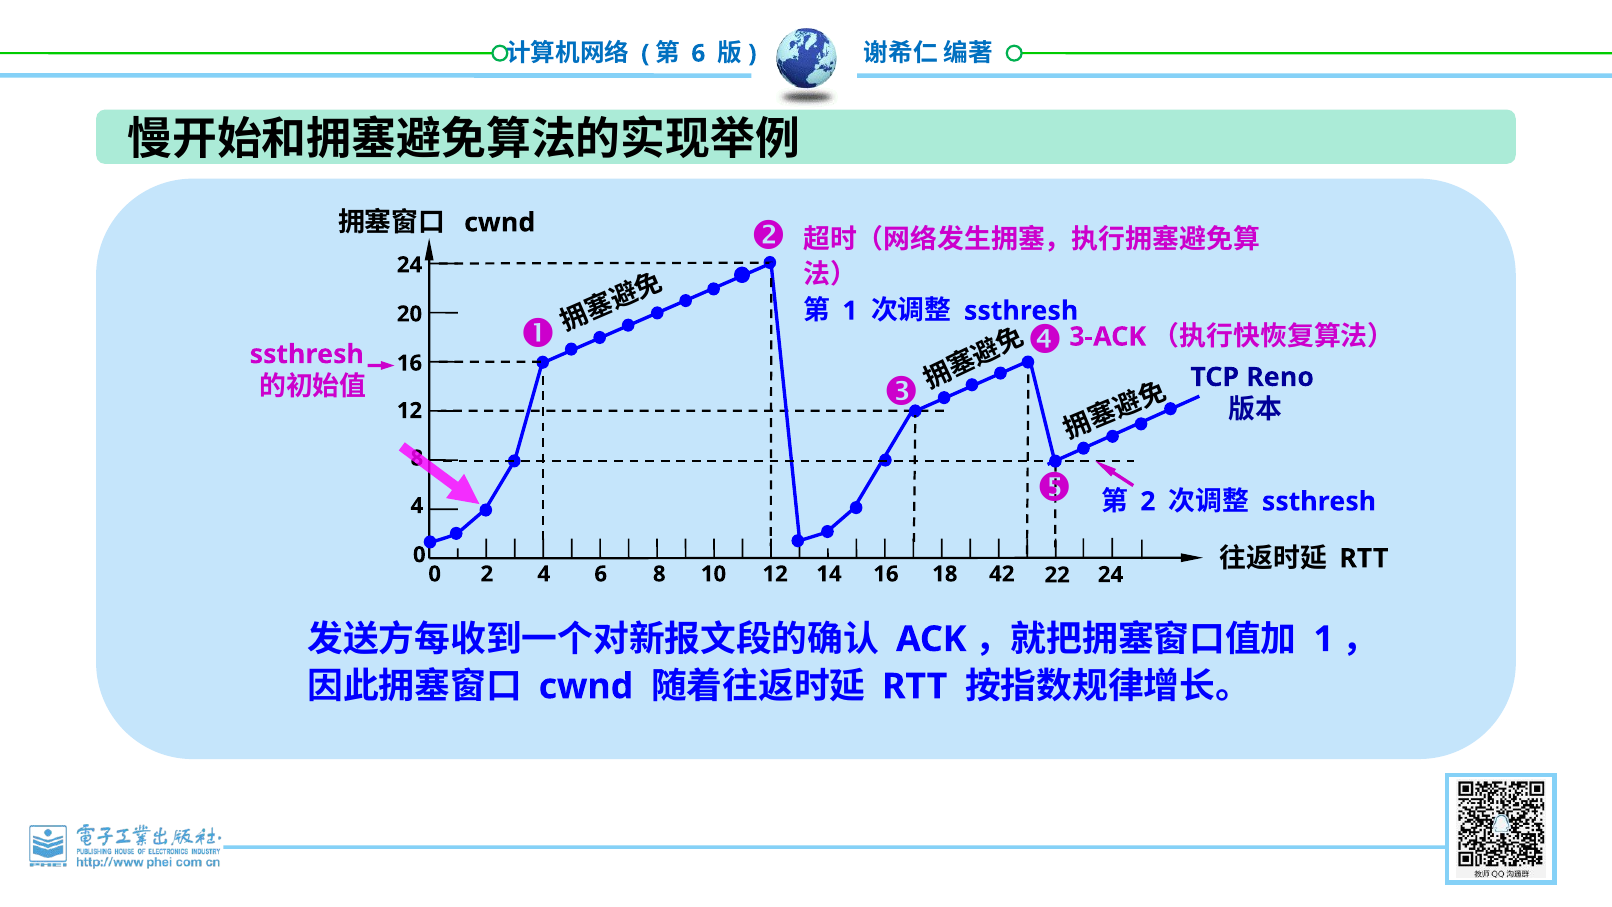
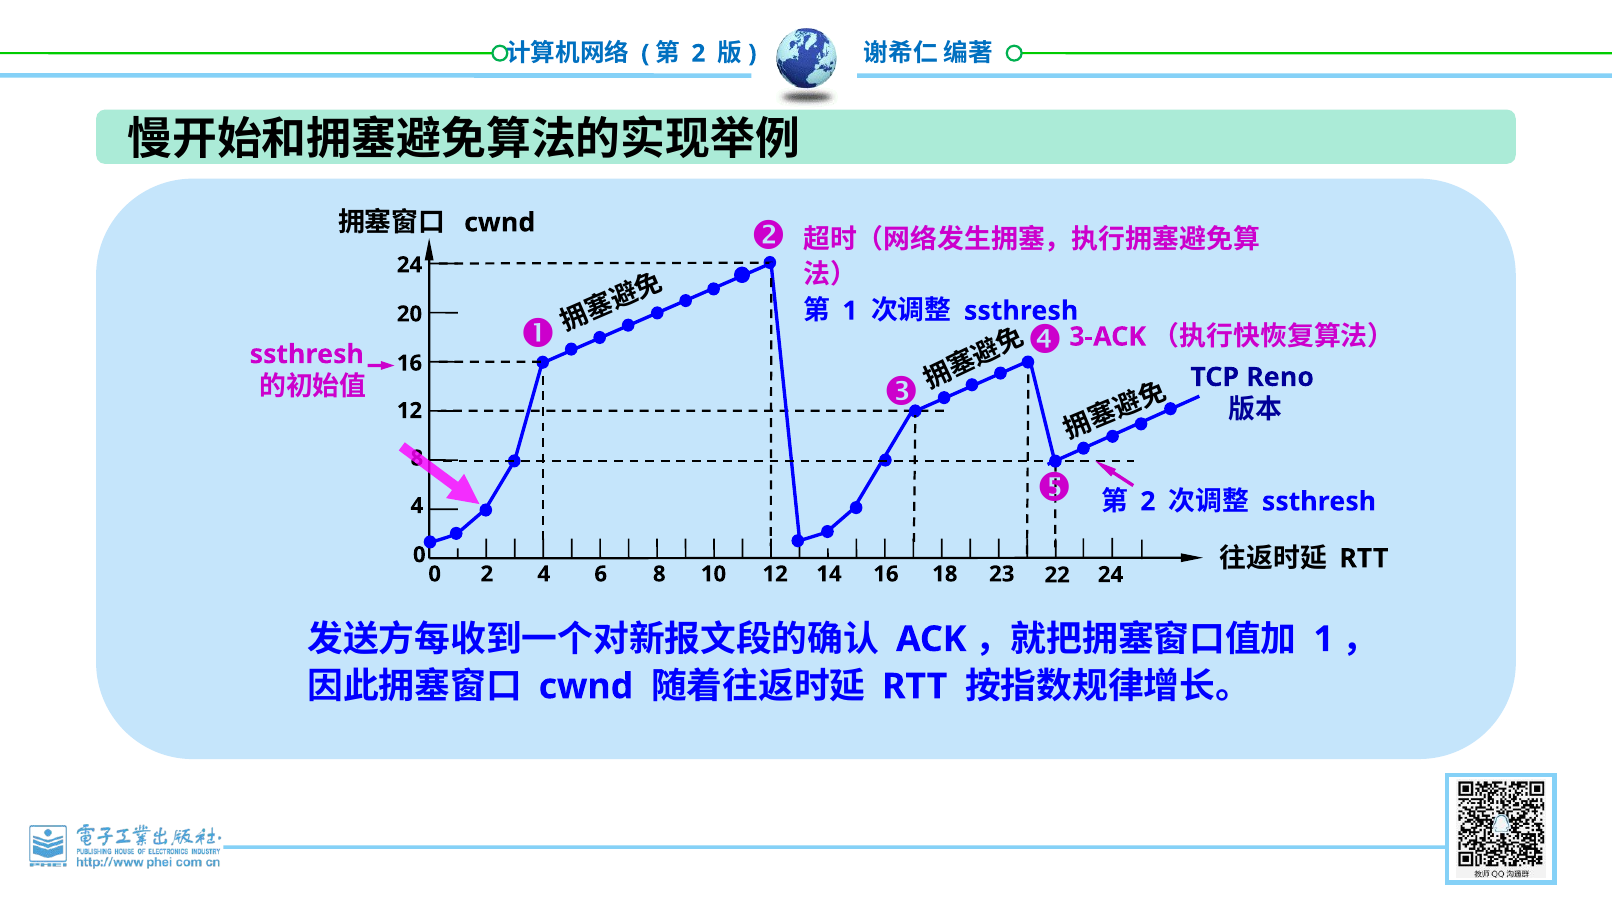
6: 6 -> 2 (698, 53)
42: 42 -> 23 (1002, 574)
